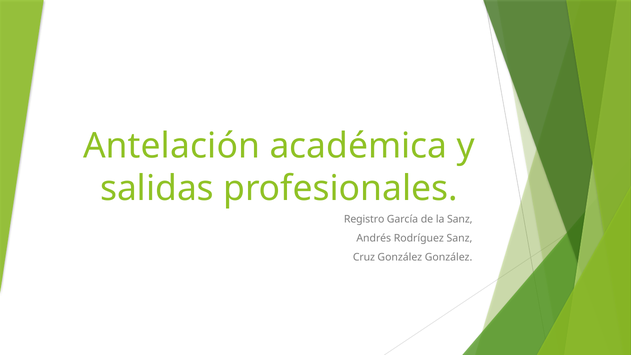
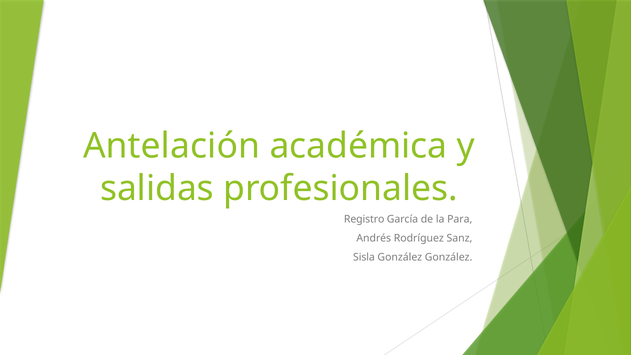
la Sanz: Sanz -> Para (460, 219)
Cruz: Cruz -> Sisla (364, 257)
